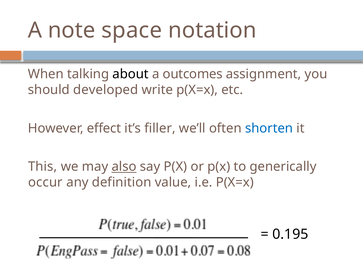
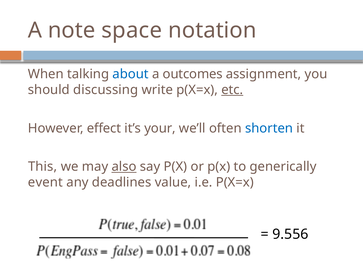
about colour: black -> blue (131, 74)
developed: developed -> discussing (106, 90)
etc underline: none -> present (232, 90)
filler: filler -> your (160, 128)
occur: occur -> event (45, 183)
definition: definition -> deadlines (122, 183)
0.195: 0.195 -> 9.556 (290, 234)
